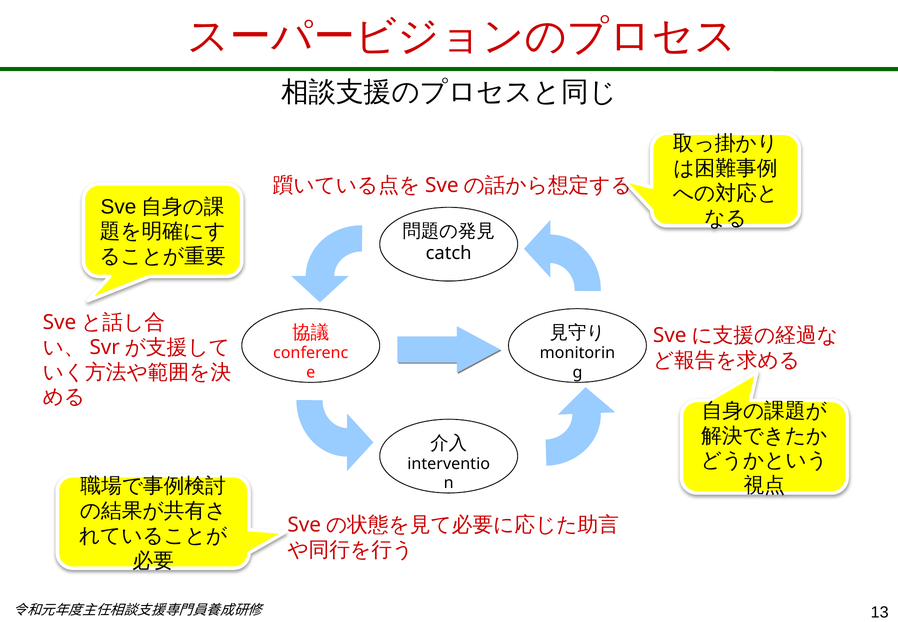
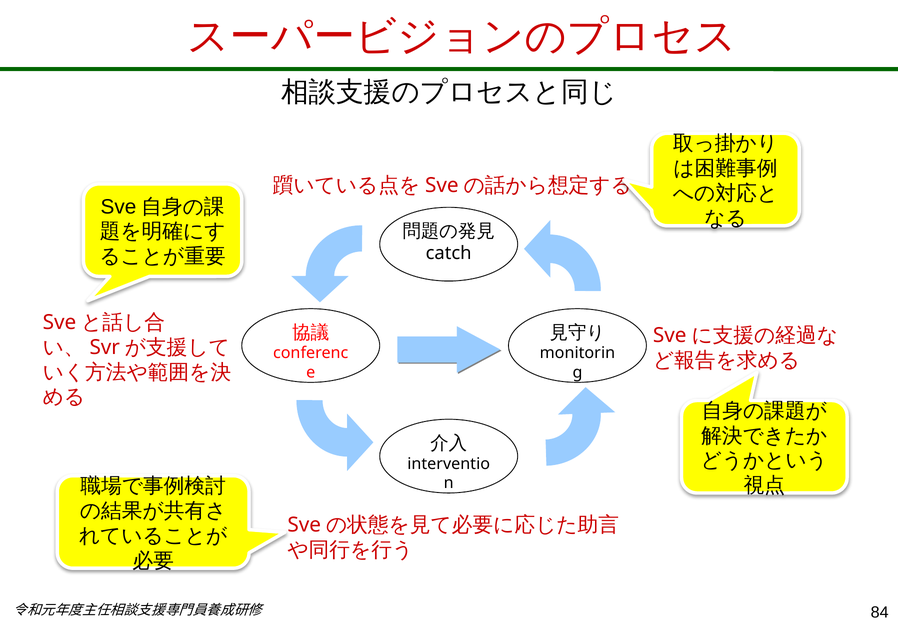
13: 13 -> 84 (880, 612)
